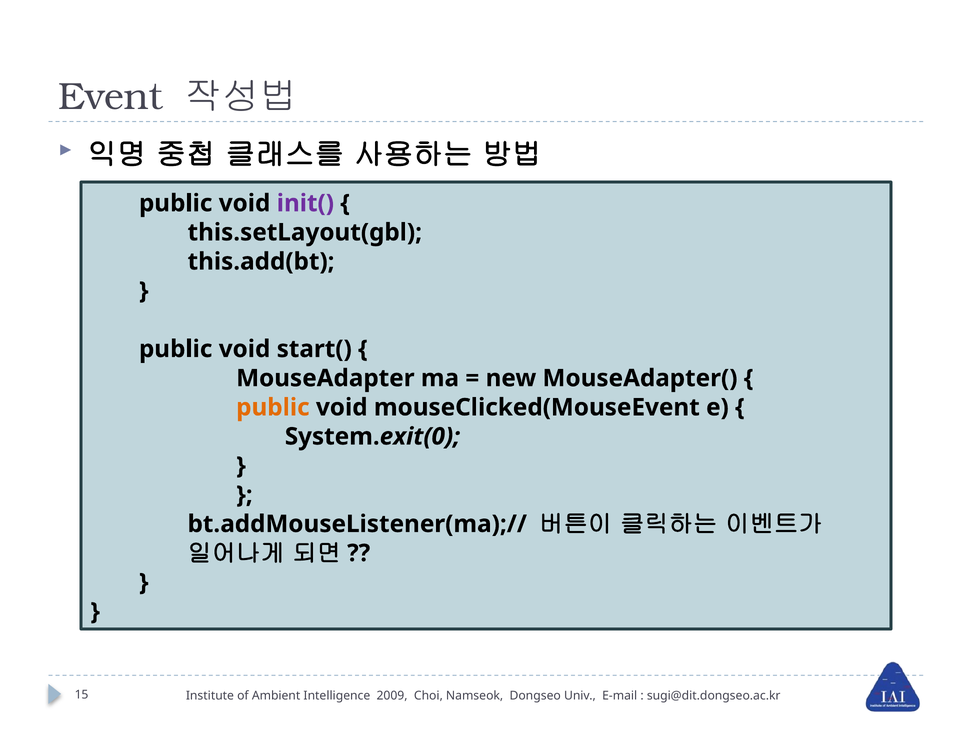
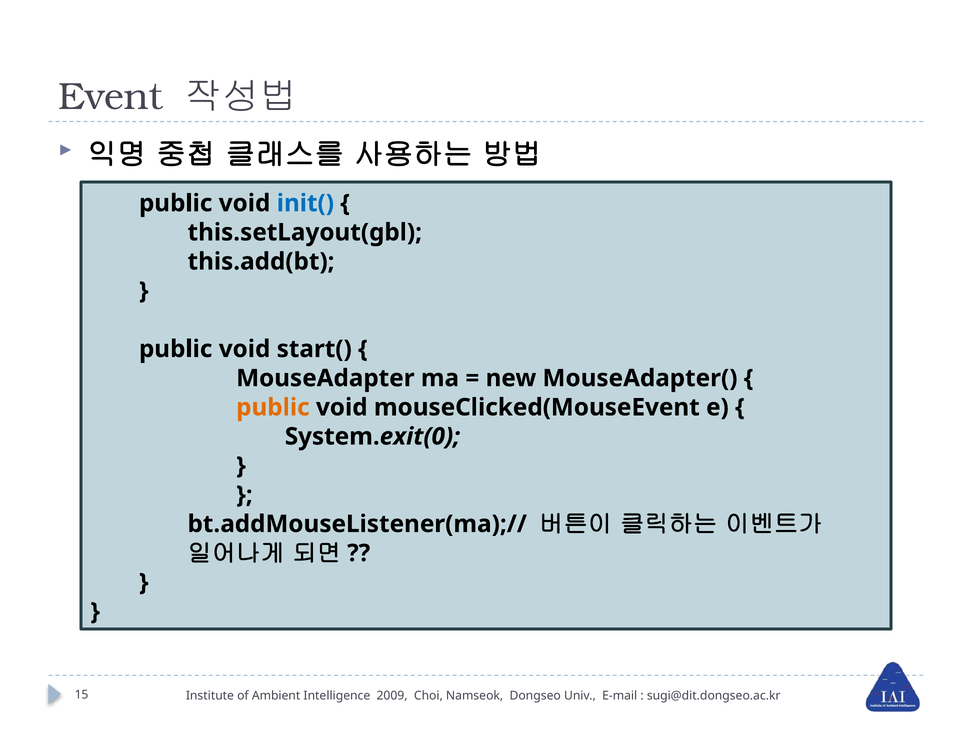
init( colour: purple -> blue (305, 203)
